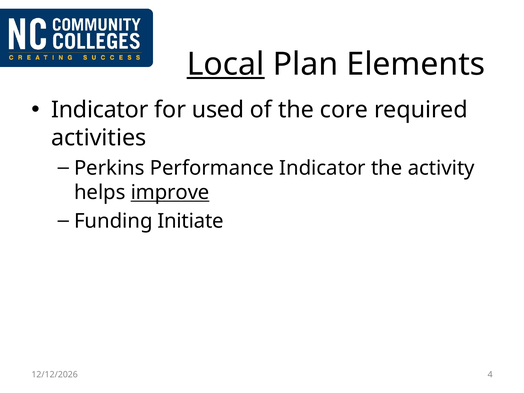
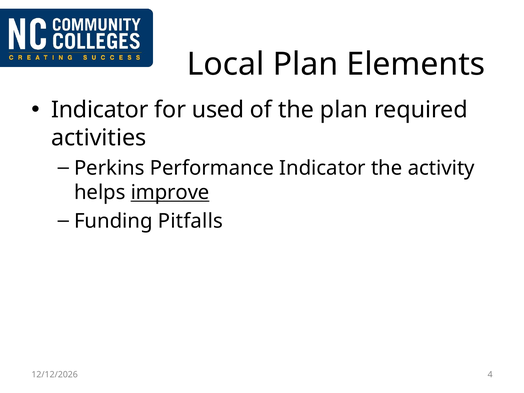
Local underline: present -> none (226, 64)
the core: core -> plan (344, 110)
Initiate: Initiate -> Pitfalls (190, 221)
